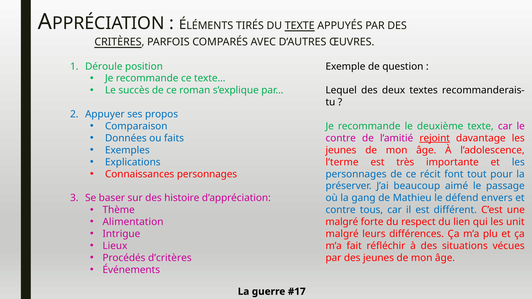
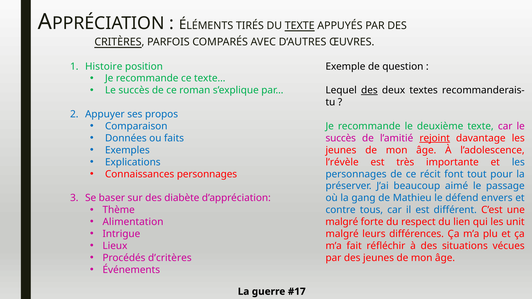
Déroule: Déroule -> Histoire (104, 66)
des underline: none -> present (369, 90)
contre: contre -> succès (341, 138)
l’terme: l’terme -> l’révèle (342, 162)
histoire: histoire -> diabète (182, 198)
